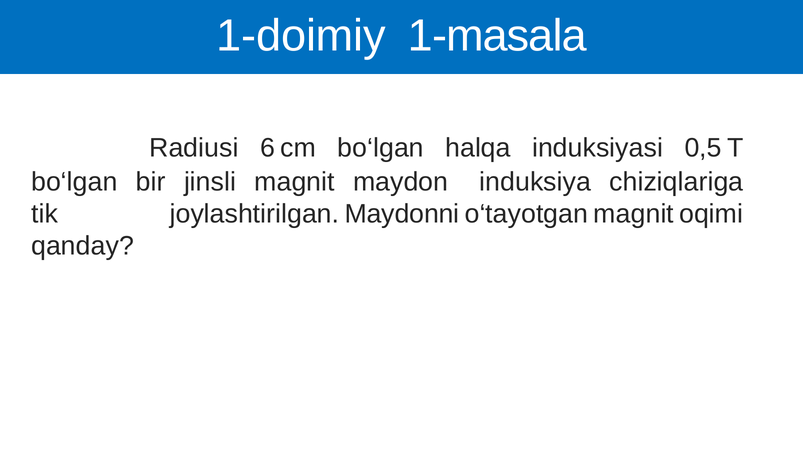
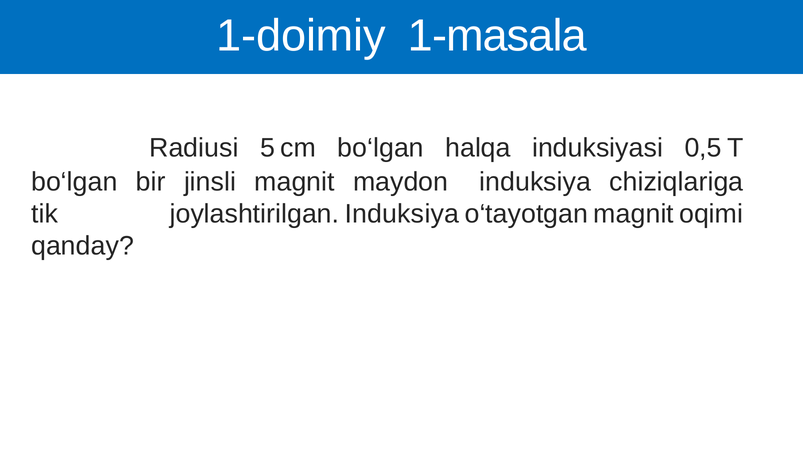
6: 6 -> 5 (267, 148)
jоylаshtirilgаn Maydonni: Maydonni -> Induksiya (402, 214)
